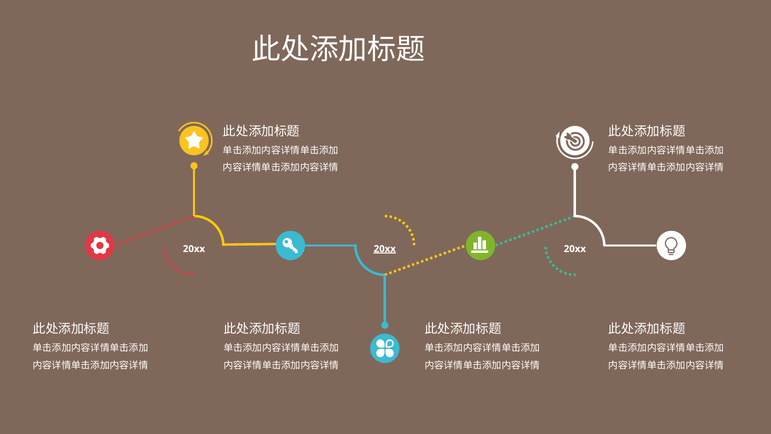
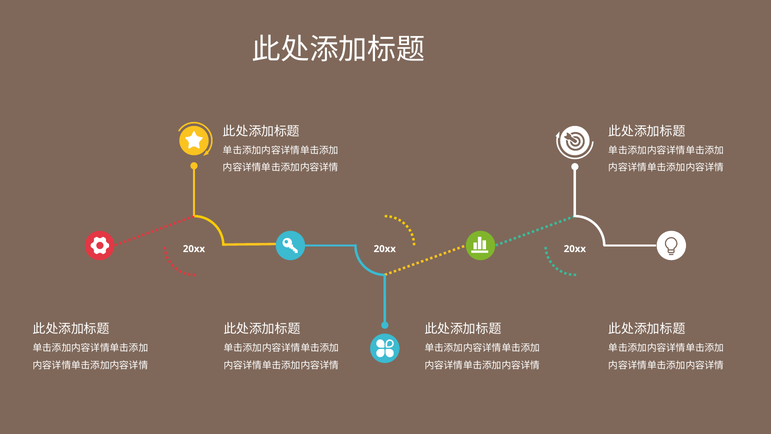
20xx underline: present -> none (385, 249)
